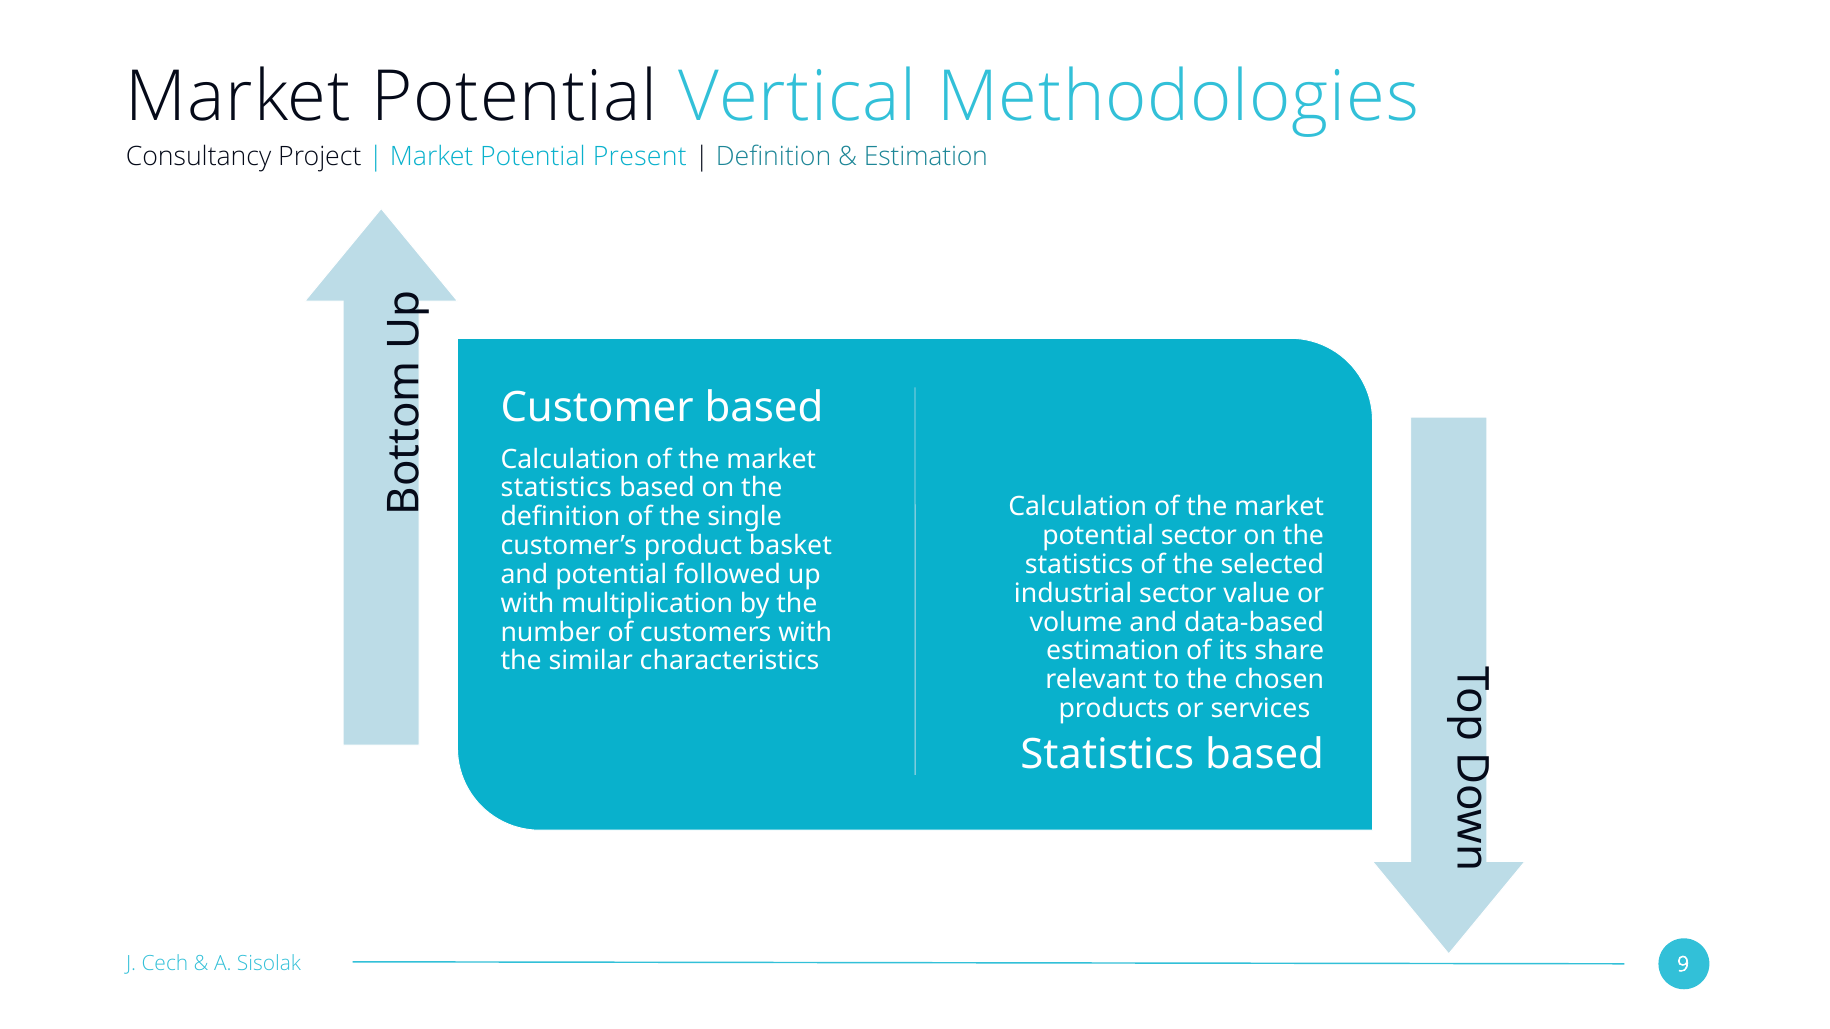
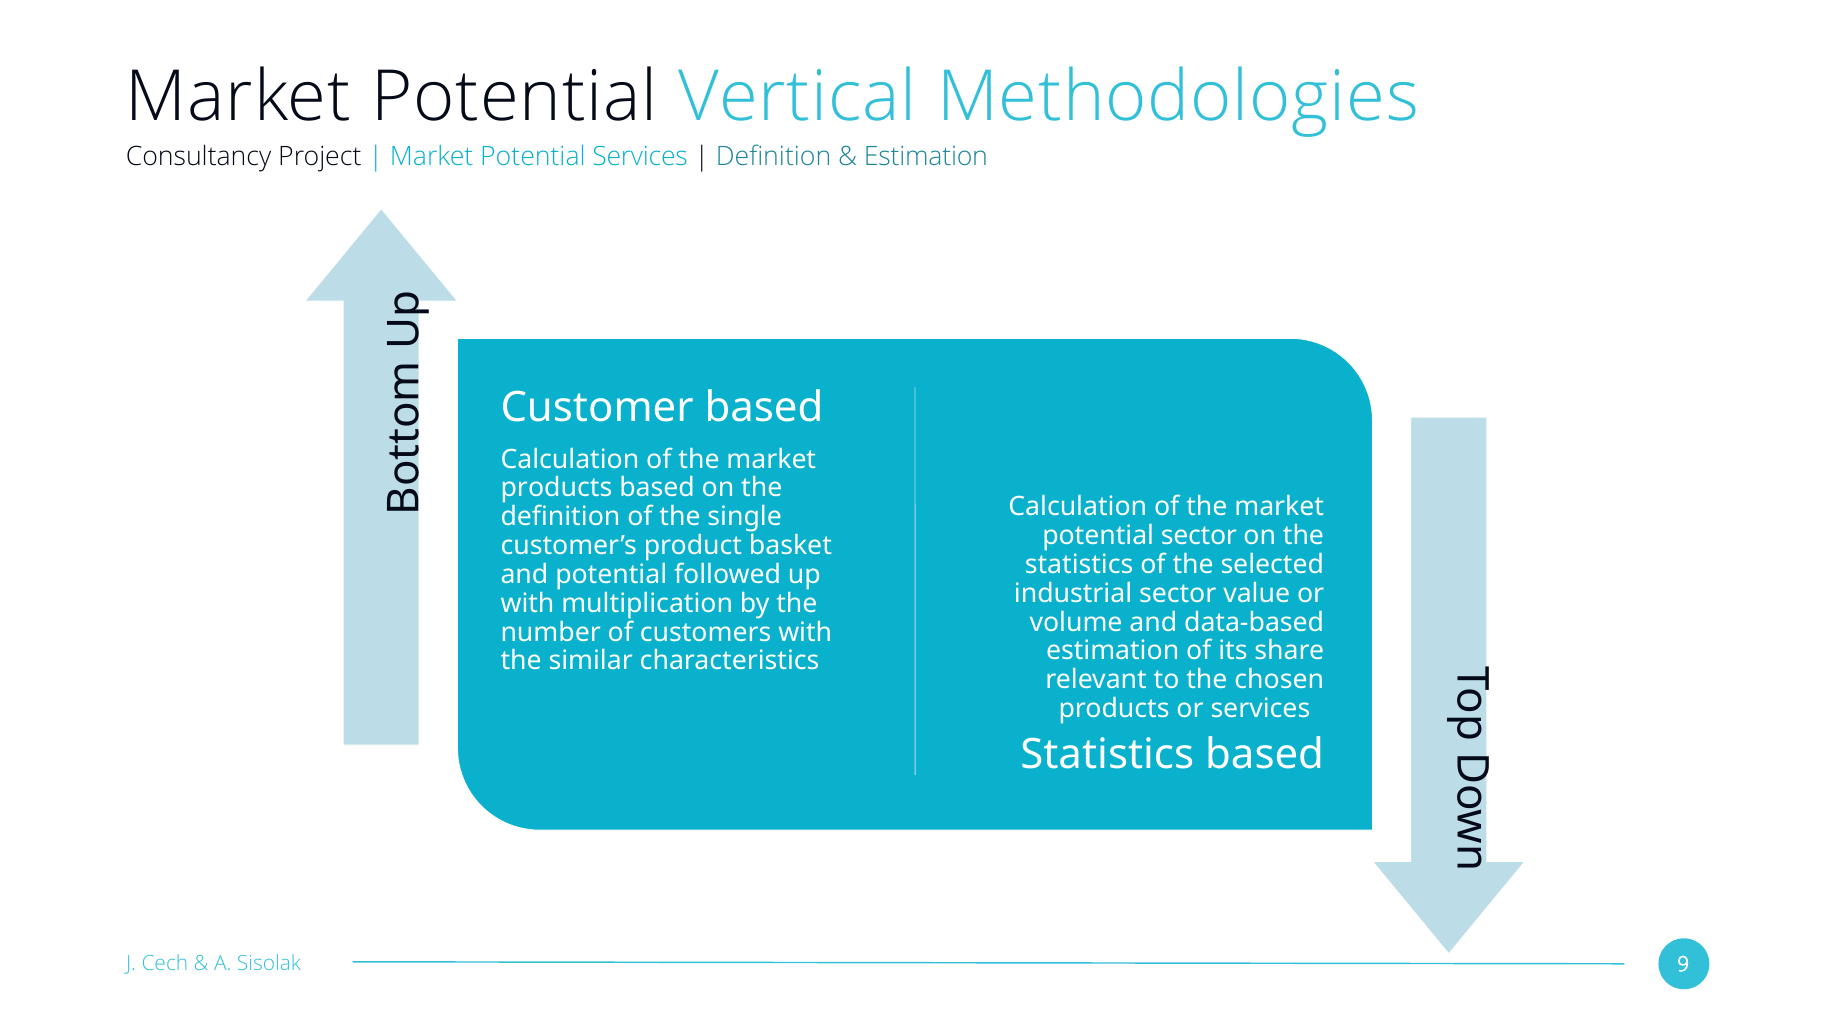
Potential Present: Present -> Services (640, 157)
statistics: statistics -> products (556, 488)
